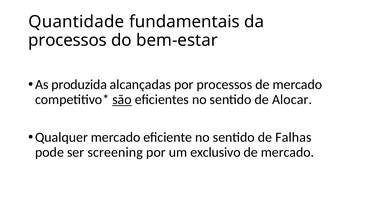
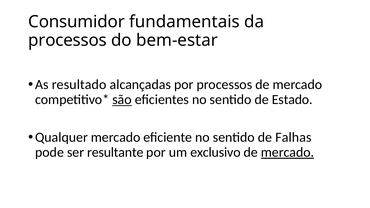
Quantidade: Quantidade -> Consumidor (76, 22)
produzida: produzida -> resultado (79, 85)
Alocar: Alocar -> Estado (292, 100)
screening: screening -> resultante (115, 152)
mercado underline: none -> present (287, 152)
